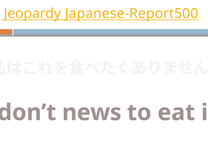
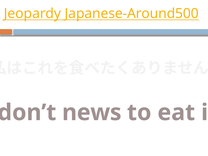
Japanese-Report500: Japanese-Report500 -> Japanese-Around500 (132, 14)
